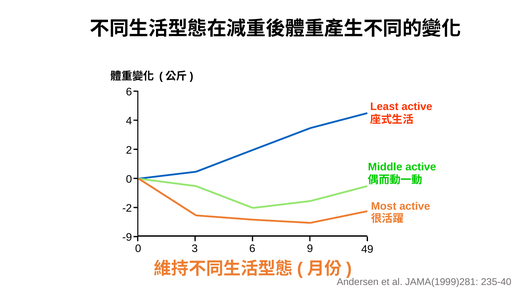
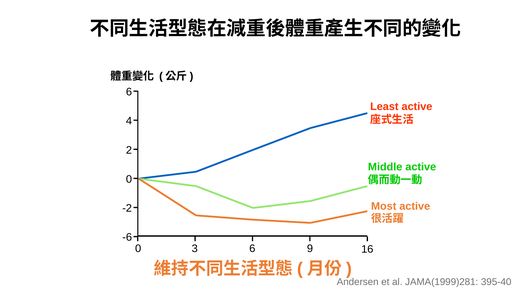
-9: -9 -> -6 (127, 237)
49: 49 -> 16 (367, 249)
235-40: 235-40 -> 395-40 (496, 282)
